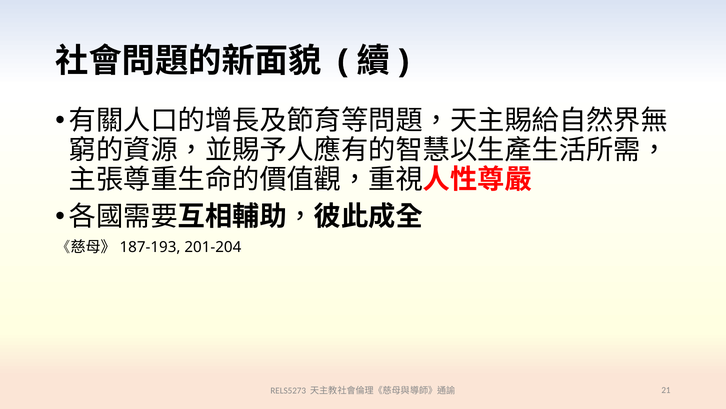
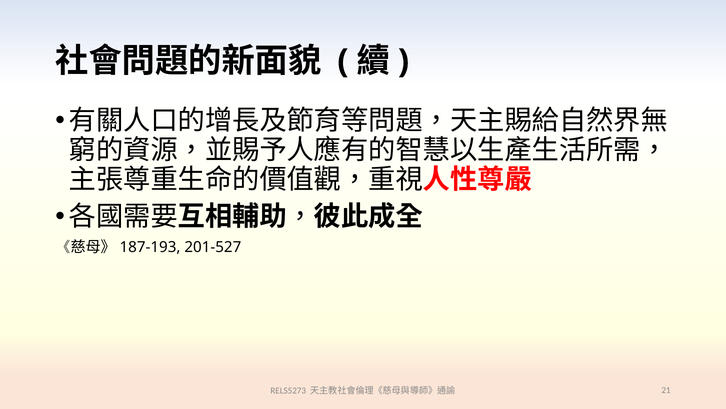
201-204: 201-204 -> 201-527 (213, 247)
